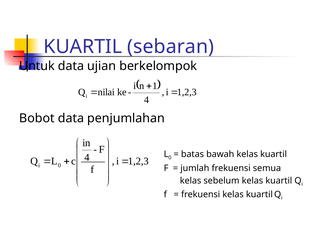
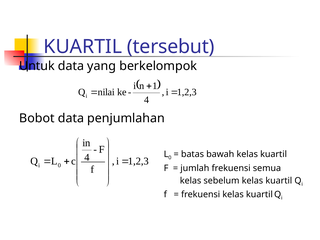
sebaran: sebaran -> tersebut (171, 47)
ujian: ujian -> yang (102, 66)
